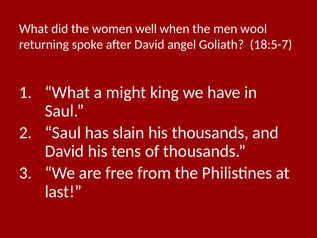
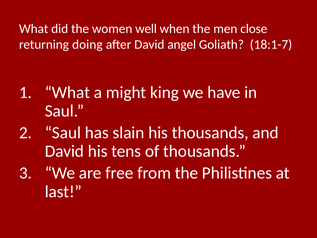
wool: wool -> close (254, 29)
spoke: spoke -> doing (87, 45)
18:5-7: 18:5-7 -> 18:1-7 (271, 45)
